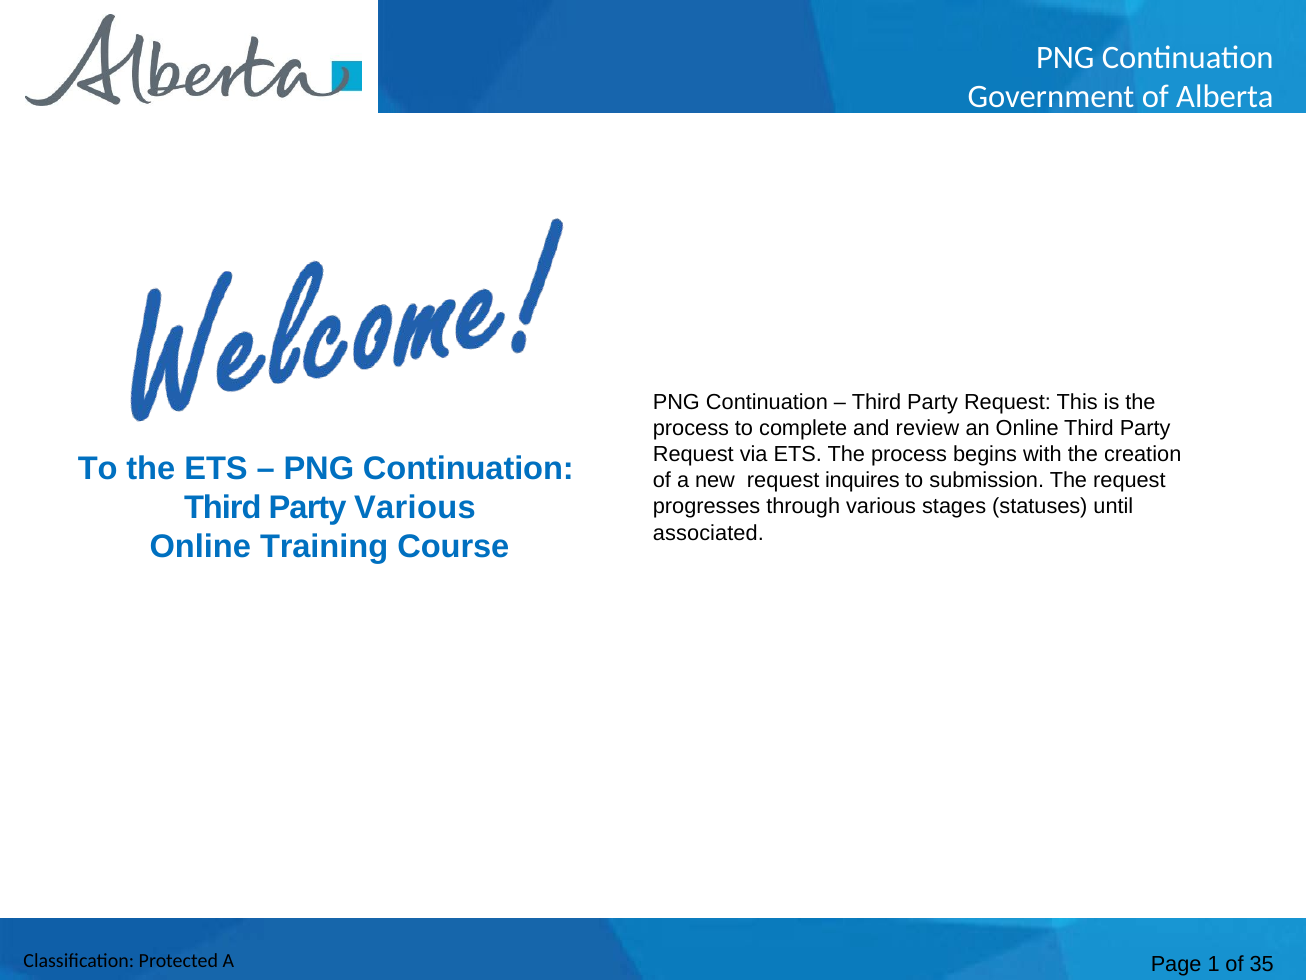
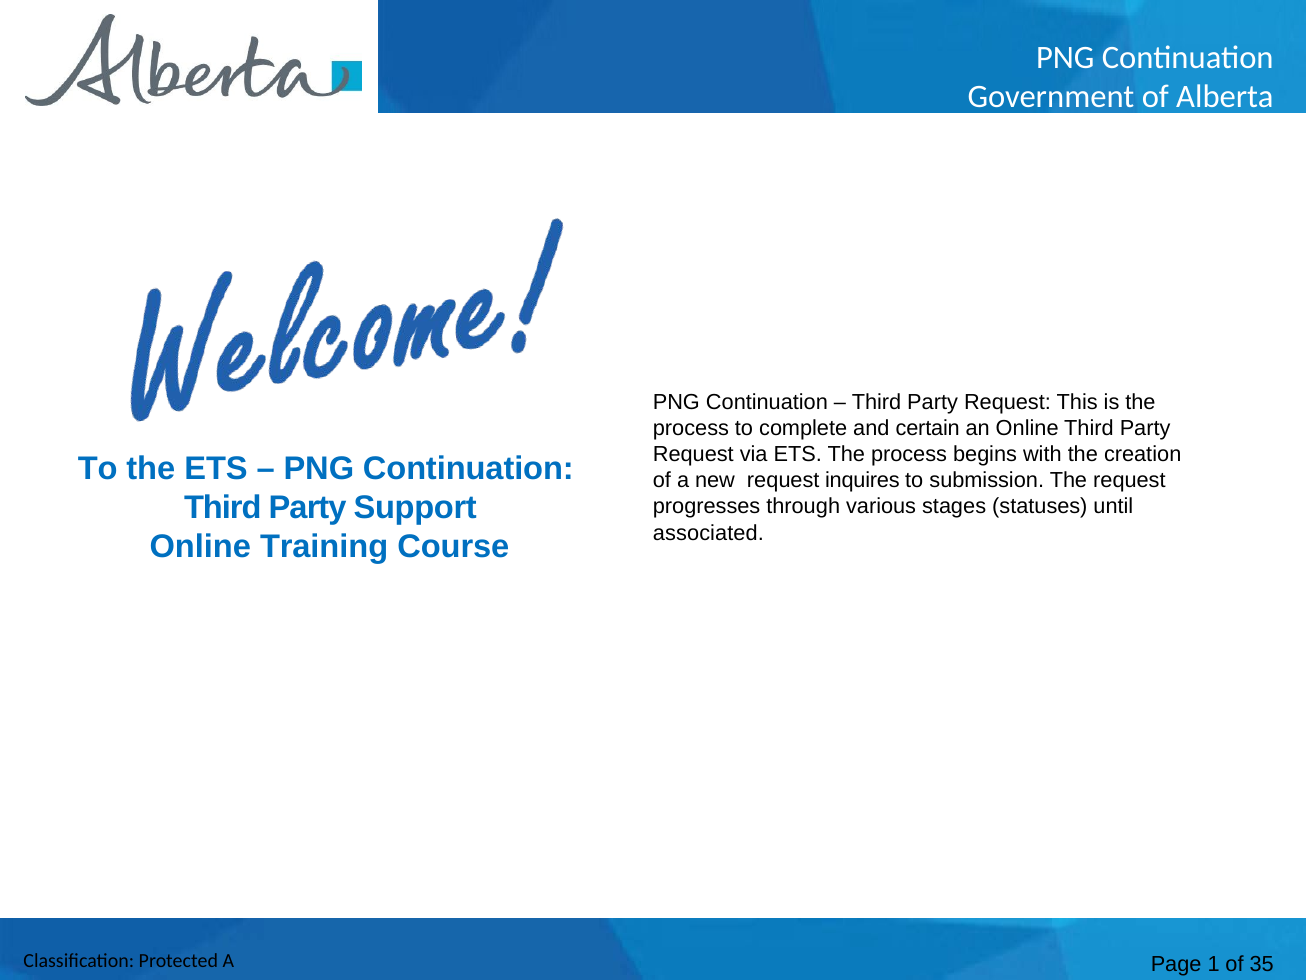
review: review -> certain (928, 428)
Party Various: Various -> Support (415, 508)
